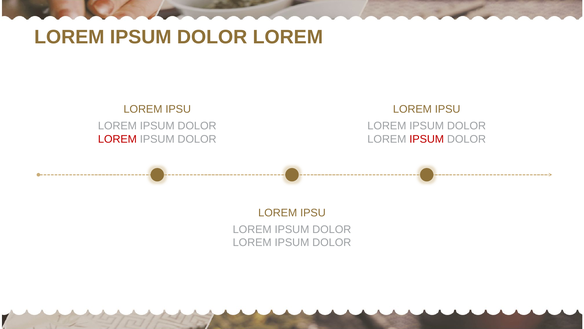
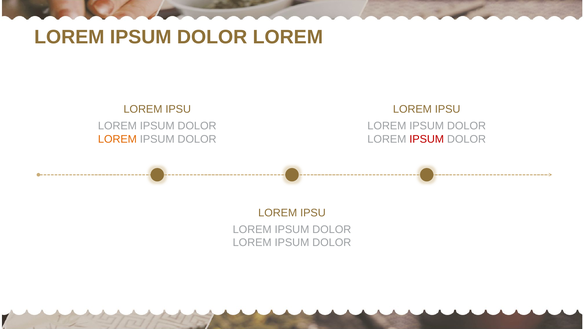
LOREM colour: red -> orange (117, 139)
